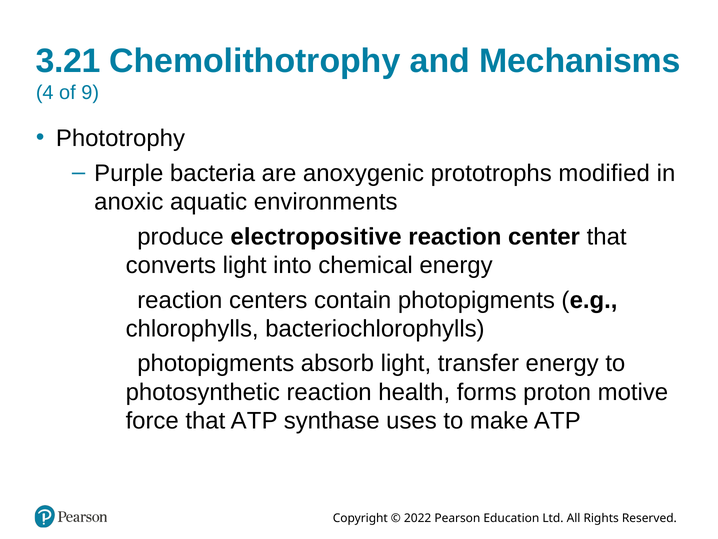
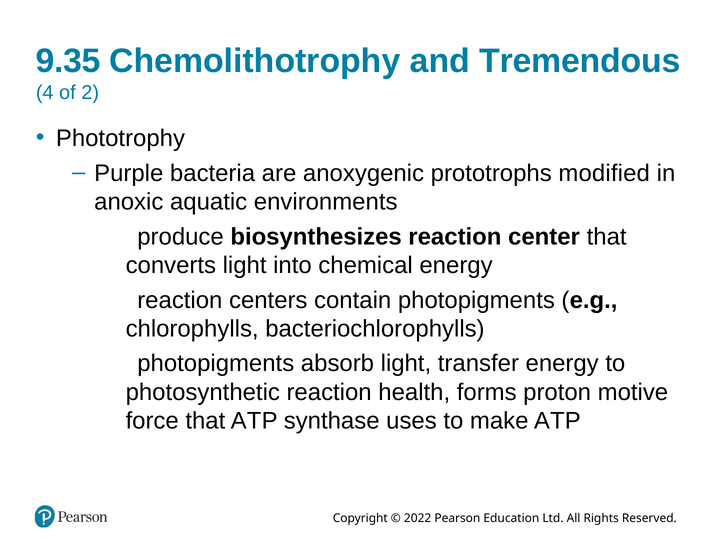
3.21: 3.21 -> 9.35 (68, 61)
Mechanisms: Mechanisms -> Tremendous (580, 61)
9: 9 -> 2 (90, 92)
electropositive: electropositive -> biosynthesizes (316, 236)
